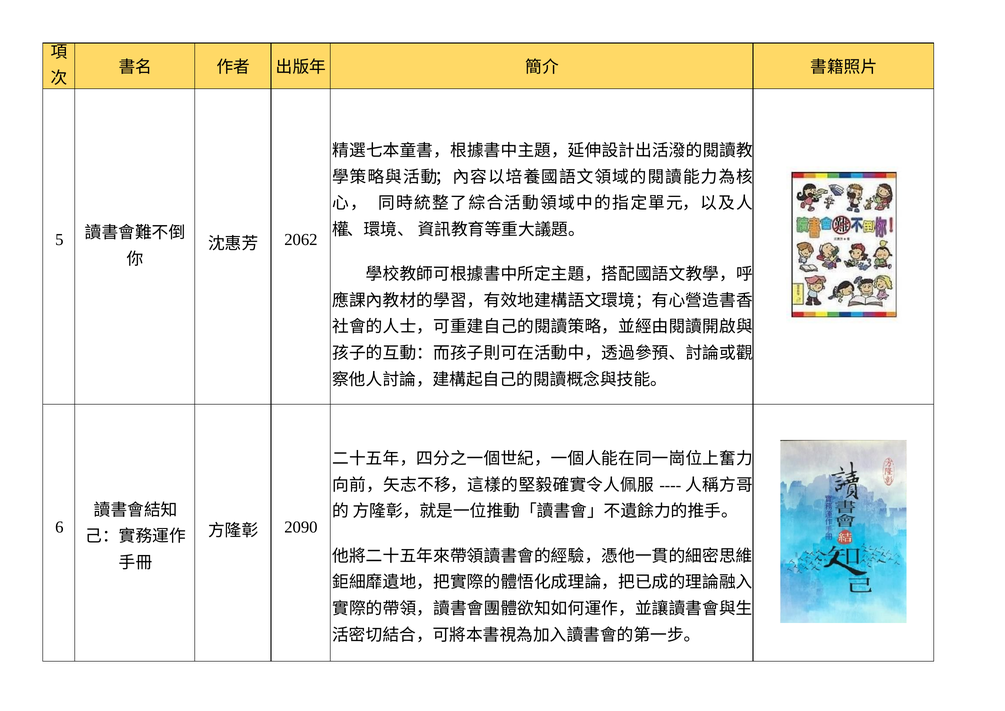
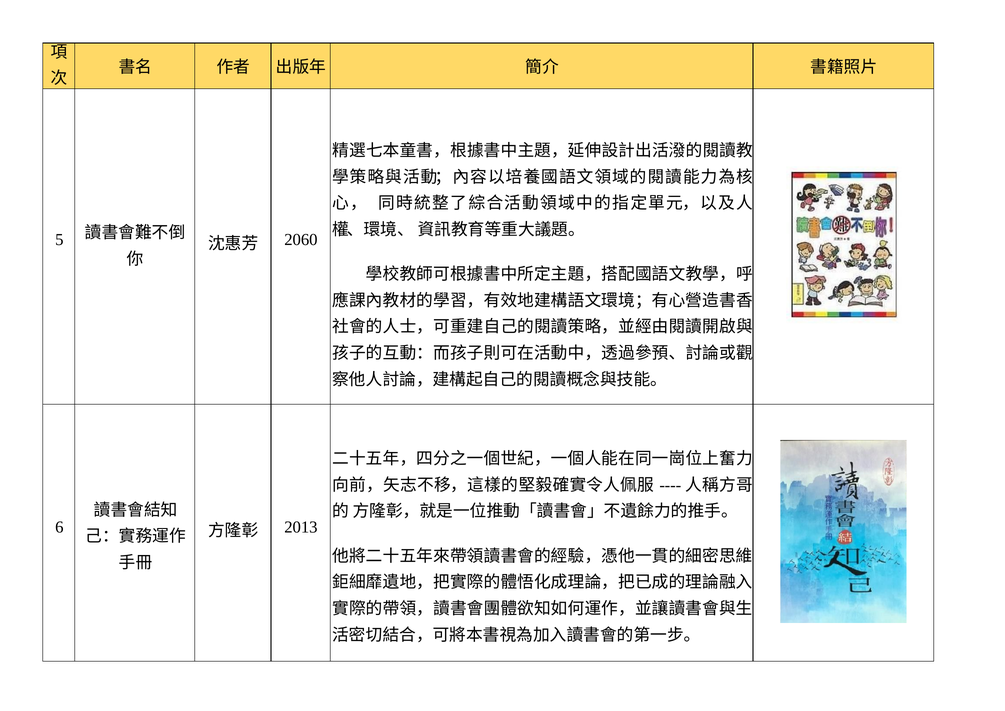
2062: 2062 -> 2060 (301, 239)
2090: 2090 -> 2013 (301, 527)
